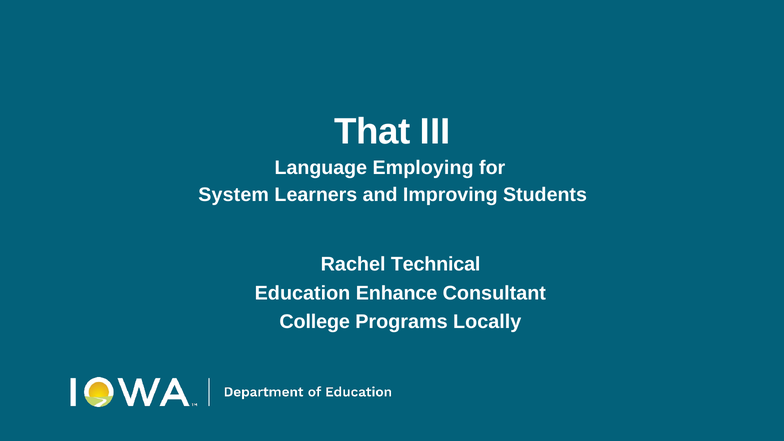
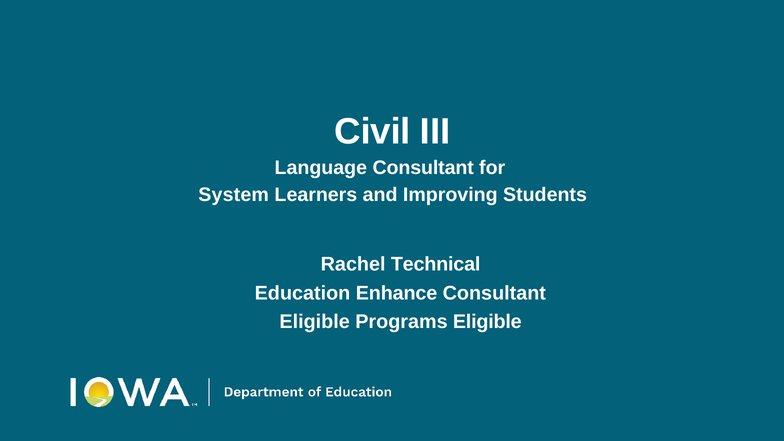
That: That -> Civil (373, 131)
Language Employing: Employing -> Consultant (423, 168)
College: College -> Eligible (315, 322)
Programs Locally: Locally -> Eligible (487, 322)
